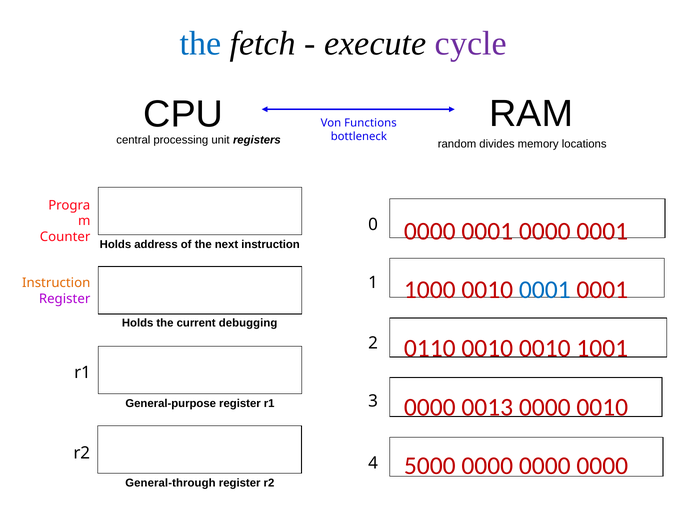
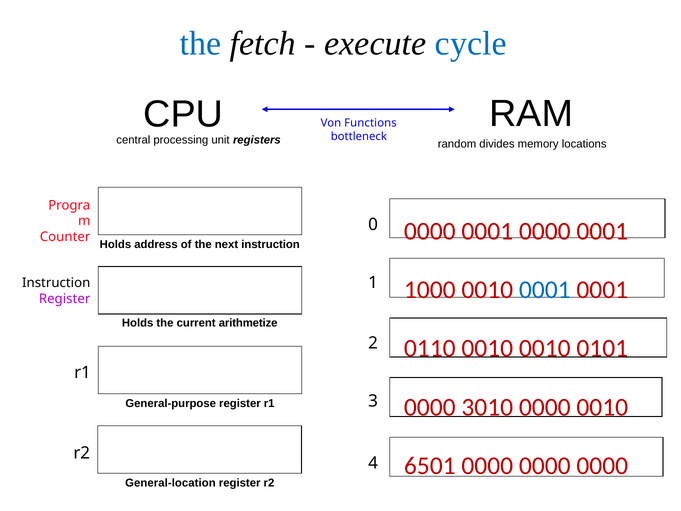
cycle colour: purple -> blue (471, 43)
Instruction colour: orange -> black (56, 283)
debugging: debugging -> arithmetize (248, 323)
1001: 1001 -> 0101 (602, 348)
0013: 0013 -> 3010 (487, 407)
5000: 5000 -> 6501 (430, 466)
General-through: General-through -> General-location (170, 483)
